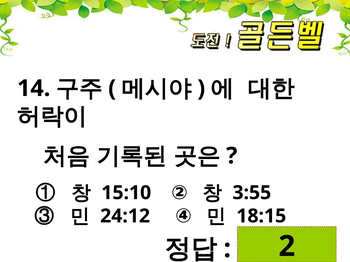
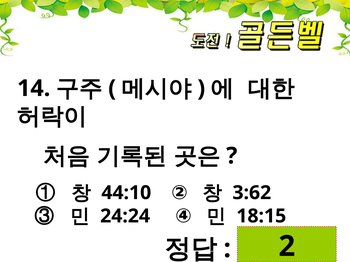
15:10: 15:10 -> 44:10 (126, 193)
3:55: 3:55 -> 3:62 (252, 193)
24:12: 24:12 -> 24:24 (125, 216)
